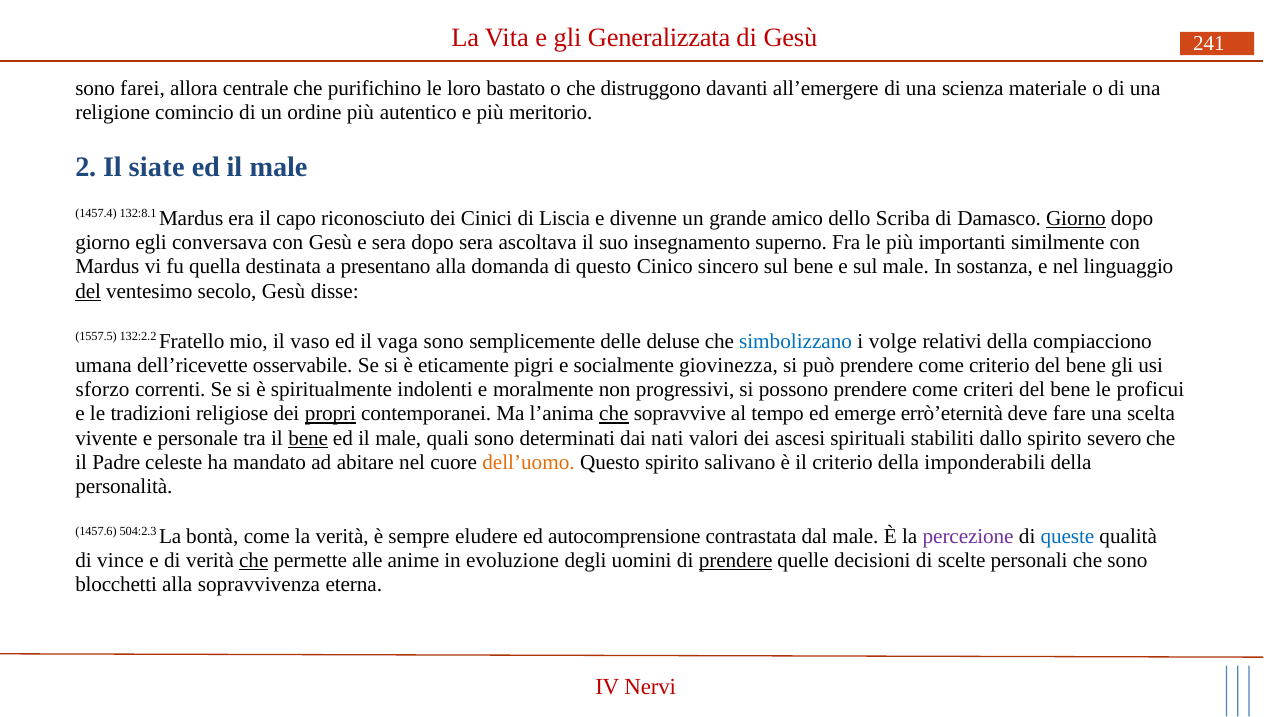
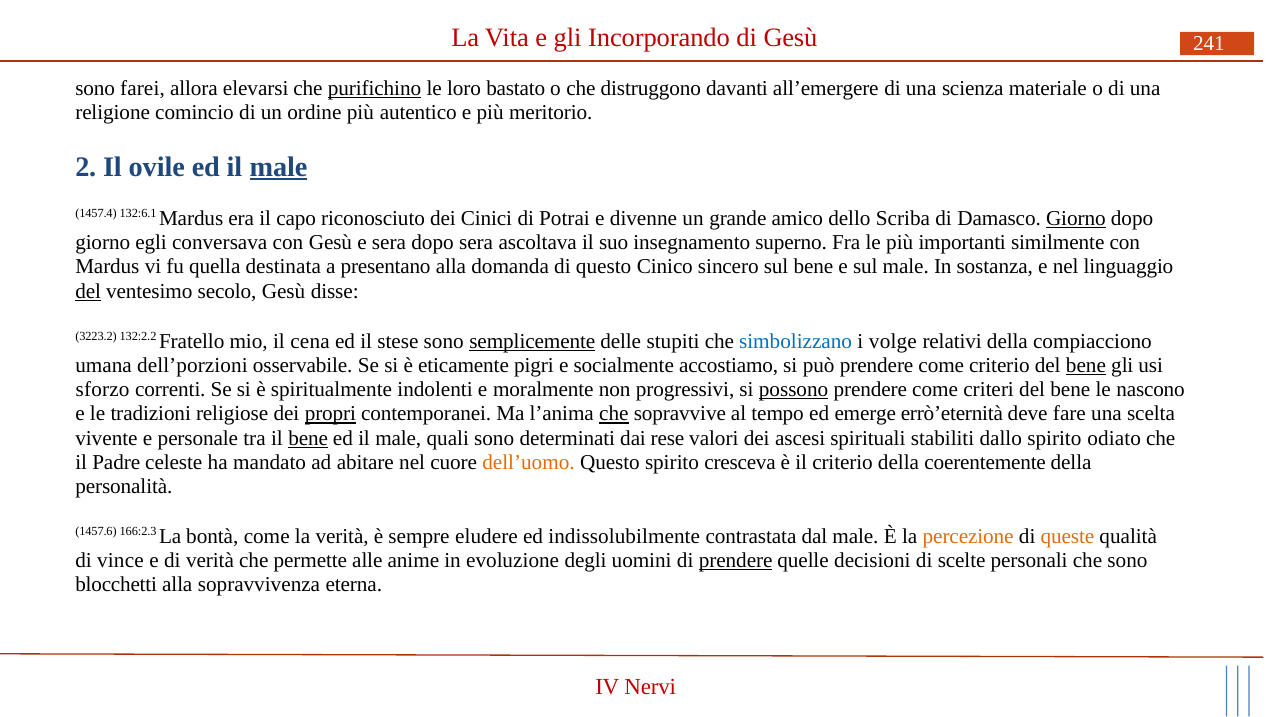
Generalizzata: Generalizzata -> Incorporando (659, 37)
centrale: centrale -> elevarsi (256, 88)
purifichino underline: none -> present (374, 88)
siate: siate -> ovile (157, 167)
male underline: none -> present (279, 167)
132:8.1: 132:8.1 -> 132:6.1 (138, 214)
Liscia: Liscia -> Potrai (564, 219)
1557.5: 1557.5 -> 3223.2 (96, 336)
vaso: vaso -> cena (310, 342)
vaga: vaga -> stese (398, 342)
semplicemente underline: none -> present (532, 342)
deluse: deluse -> stupiti (673, 342)
dell’ricevette: dell’ricevette -> dell’porzioni (192, 366)
giovinezza: giovinezza -> accostiamo (729, 366)
bene underline: none -> present (1086, 366)
possono underline: none -> present (794, 390)
proficui: proficui -> nascono (1151, 390)
nati: nati -> rese (667, 438)
severo: severo -> odiato (1114, 438)
salivano: salivano -> cresceva (740, 463)
imponderabili: imponderabili -> coerentemente (985, 463)
504:2.3: 504:2.3 -> 166:2.3 (138, 532)
autocomprensione: autocomprensione -> indissolubilmente (624, 537)
percezione colour: purple -> orange (968, 537)
queste colour: blue -> orange (1067, 537)
che underline: present -> none (254, 561)
